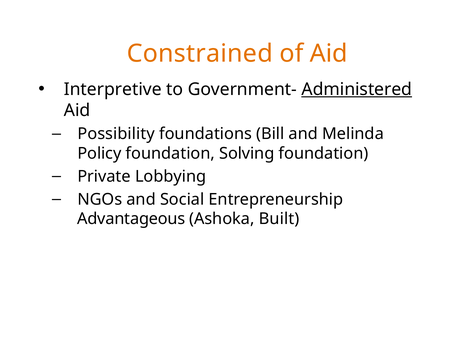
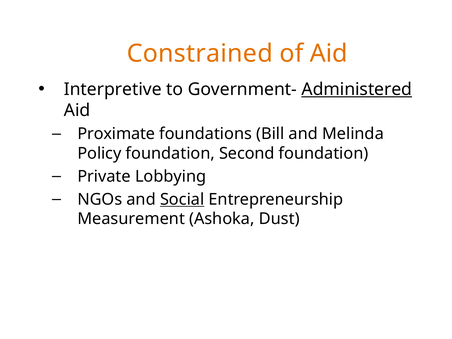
Possibility: Possibility -> Proximate (116, 134)
Solving: Solving -> Second (247, 154)
Social underline: none -> present (182, 199)
Advantageous: Advantageous -> Measurement (131, 219)
Built: Built -> Dust (279, 219)
